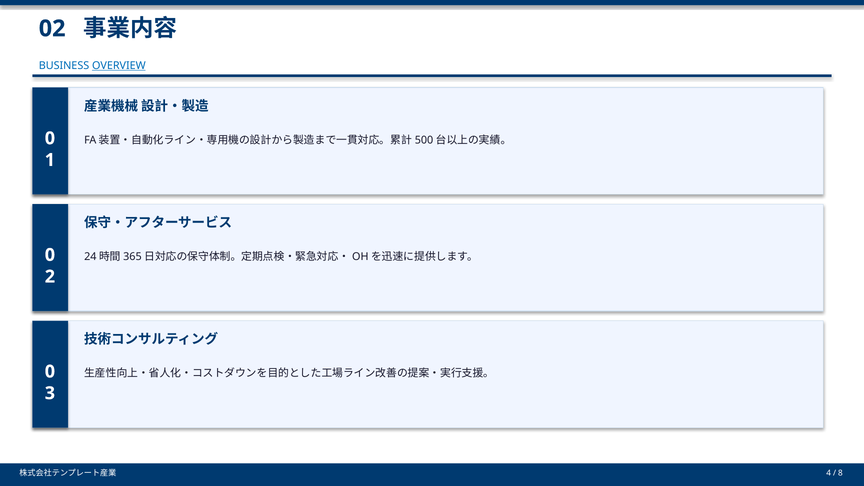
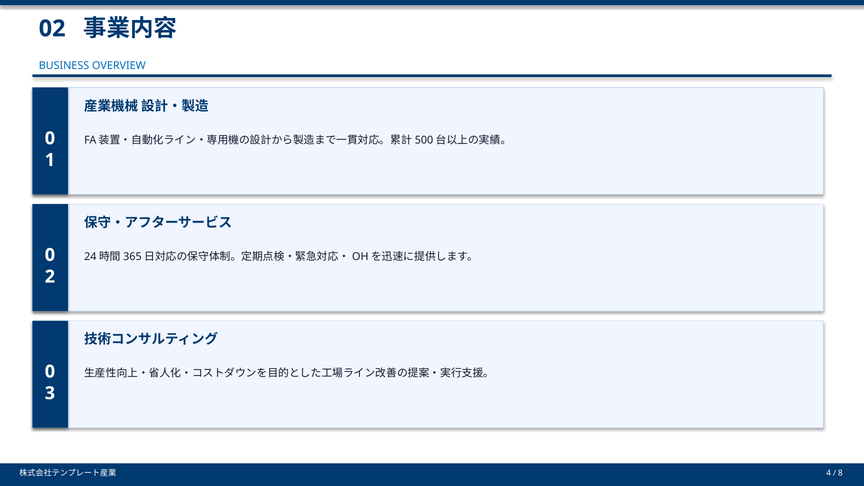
OVERVIEW underline: present -> none (119, 65)
